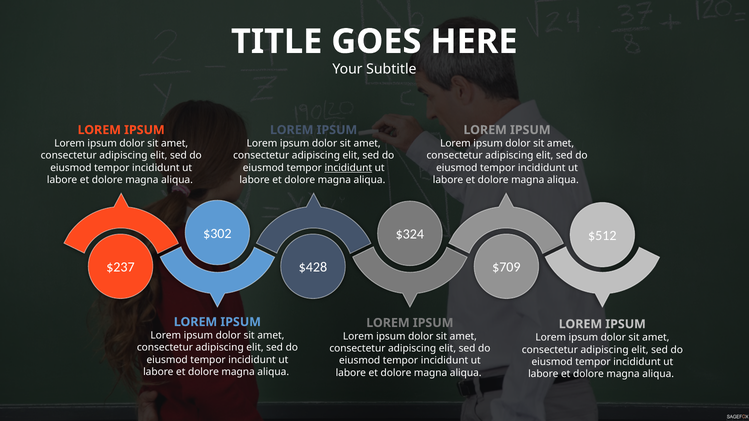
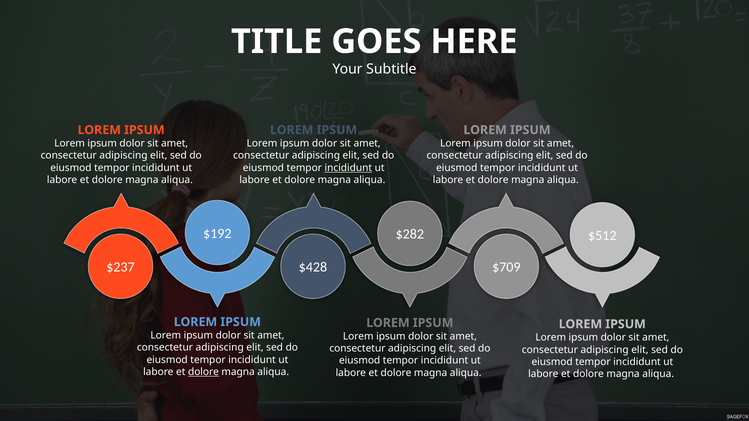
$302: $302 -> $192 (217, 234)
$324: $324 -> $282 (410, 235)
dolore underline: none -> present (203, 372)
